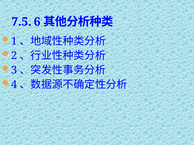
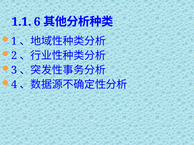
7.5: 7.5 -> 1.1 (21, 22)
